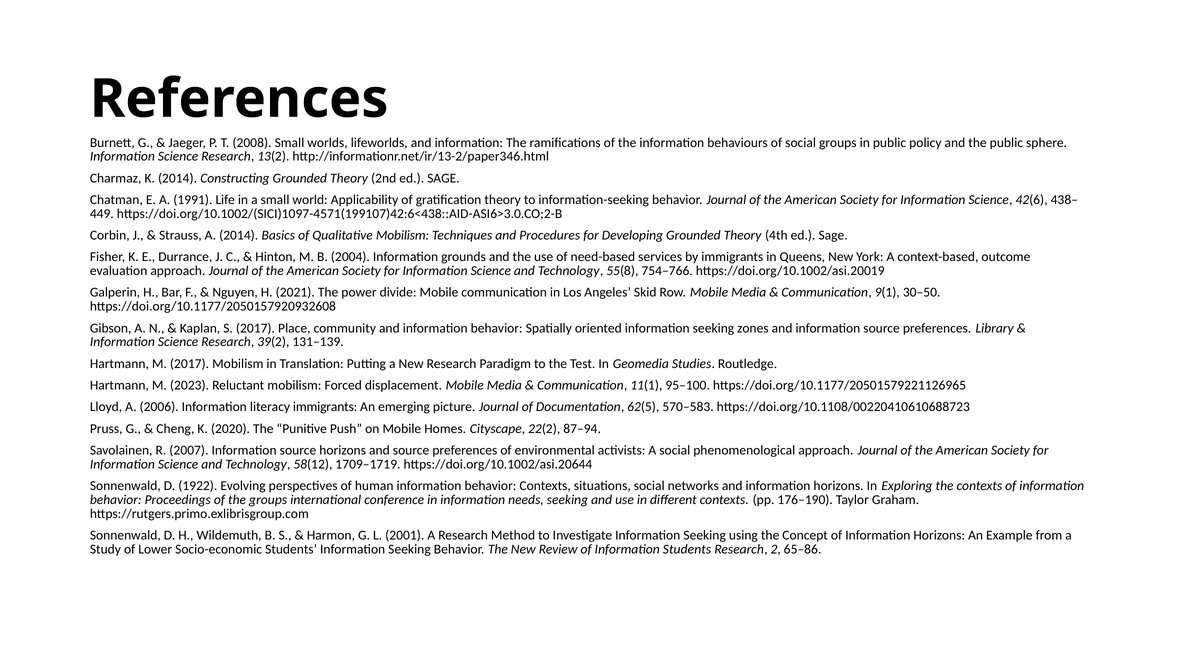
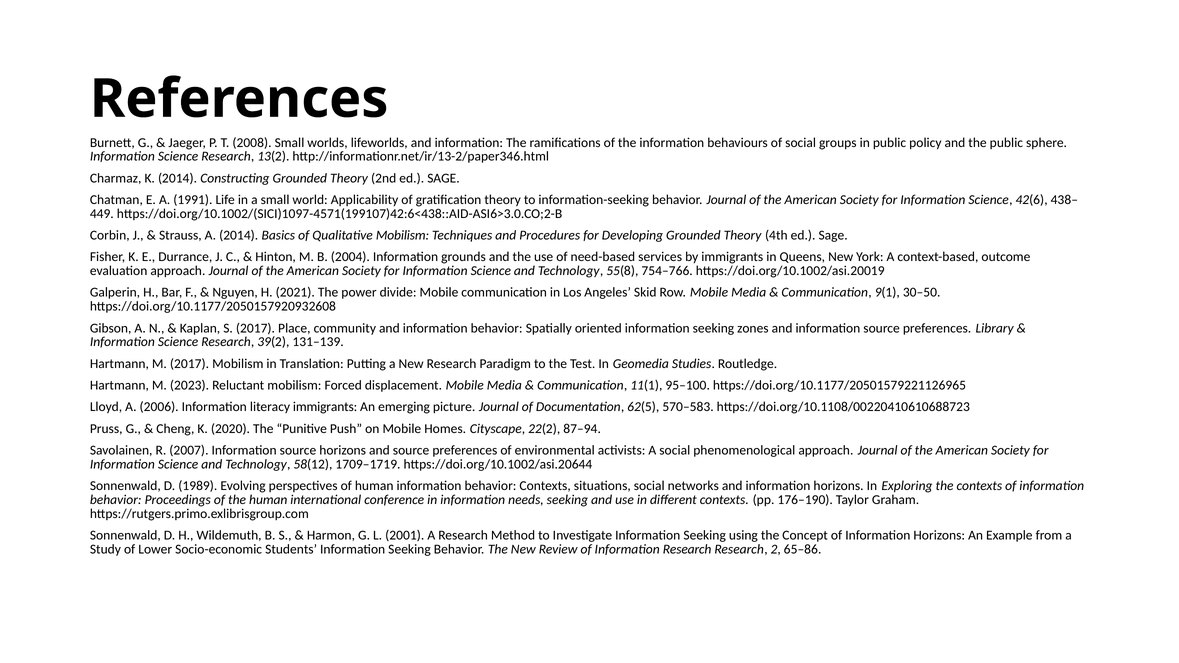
1922: 1922 -> 1989 (198, 486)
the groups: groups -> human (268, 500)
Information Students: Students -> Research (687, 549)
